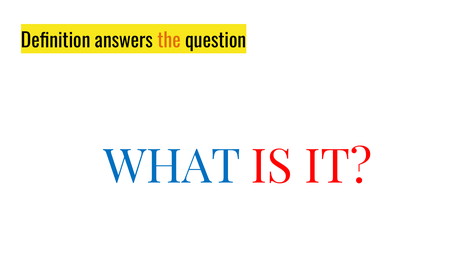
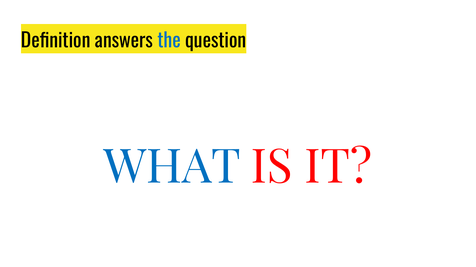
the colour: orange -> blue (169, 41)
